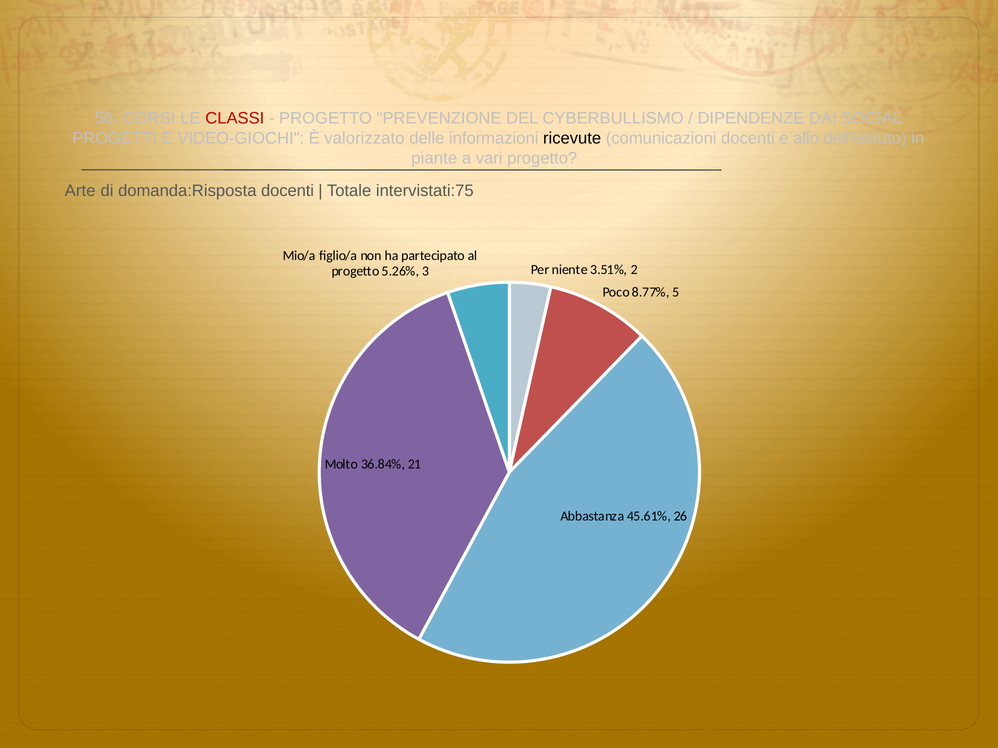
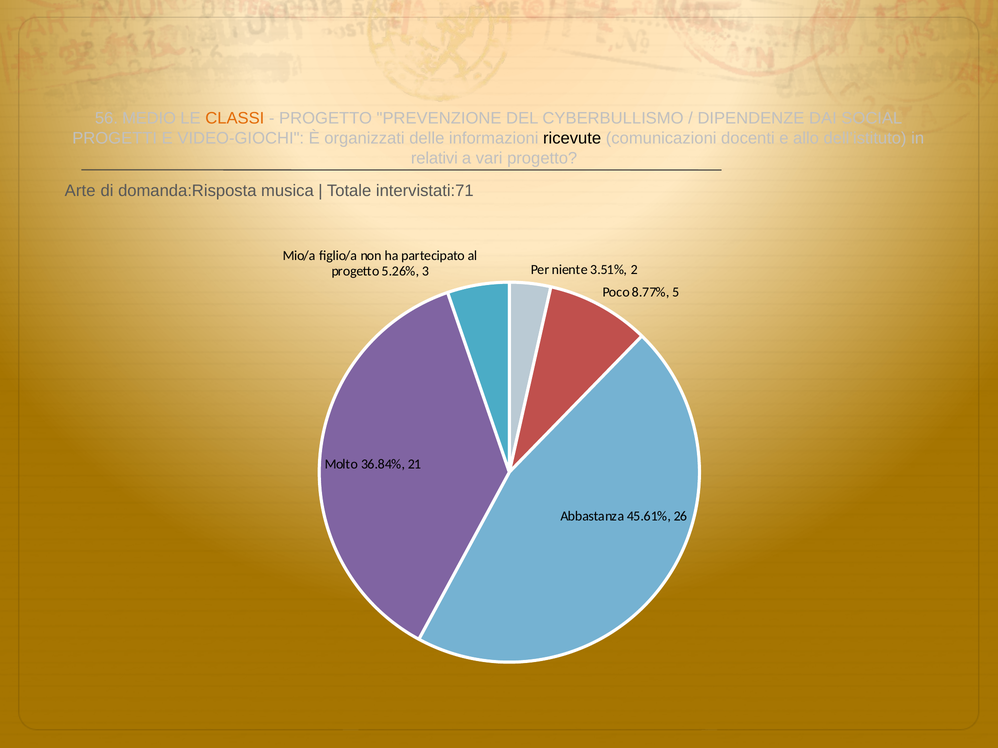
CORSI: CORSI -> MEDIO (149, 118)
CLASSI colour: red -> orange (235, 118)
valorizzato: valorizzato -> organizzati (364, 138)
piante: piante -> relativi (434, 158)
domanda:Risposta docenti: docenti -> musica (287, 191)
intervistati:75: intervistati:75 -> intervistati:71 (425, 191)
